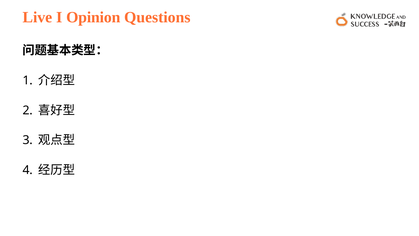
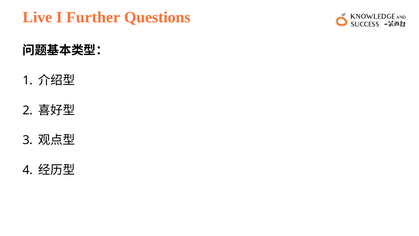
Opinion: Opinion -> Further (93, 17)
